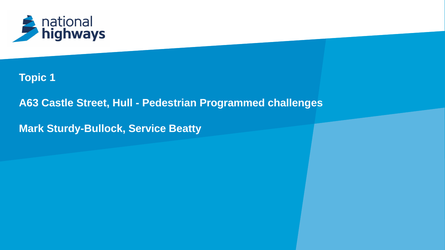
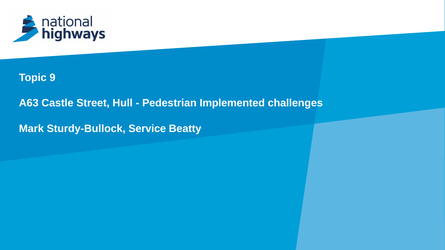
1: 1 -> 9 (53, 78)
Programmed: Programmed -> Implemented (232, 103)
